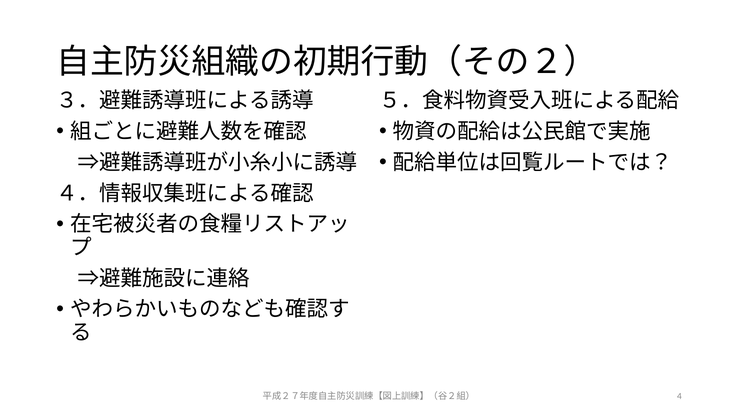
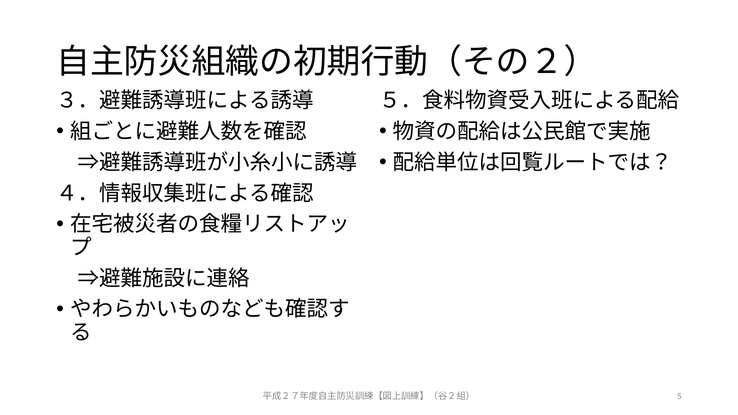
4: 4 -> 5 (679, 396)
